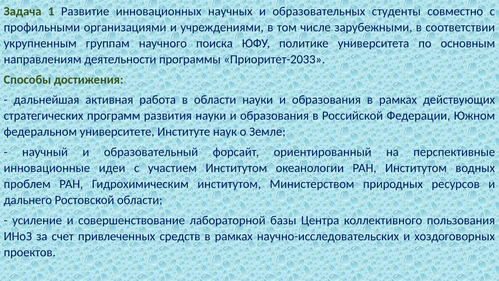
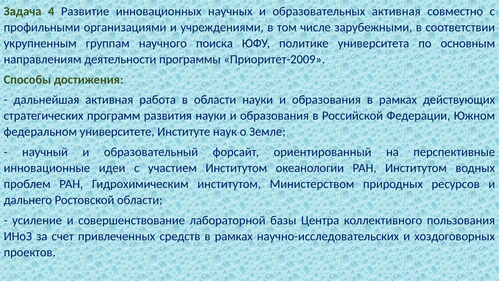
1: 1 -> 4 (51, 11)
образовательных студенты: студенты -> активная (396, 11)
Приоритет-2033: Приоритет-2033 -> Приоритет-2009 (274, 59)
